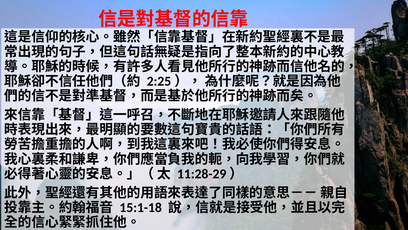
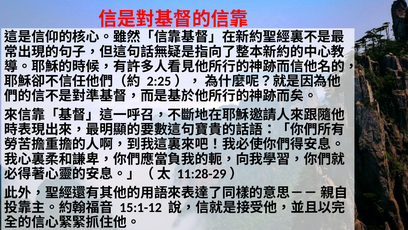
15:1-18: 15:1-18 -> 15:1-12 (141, 207)
